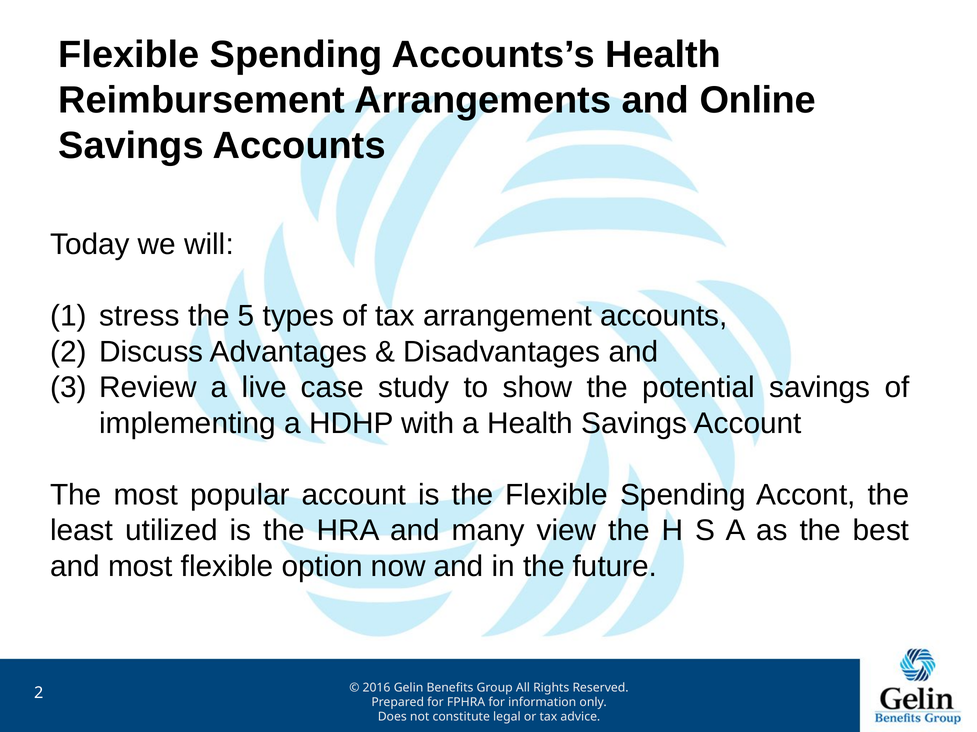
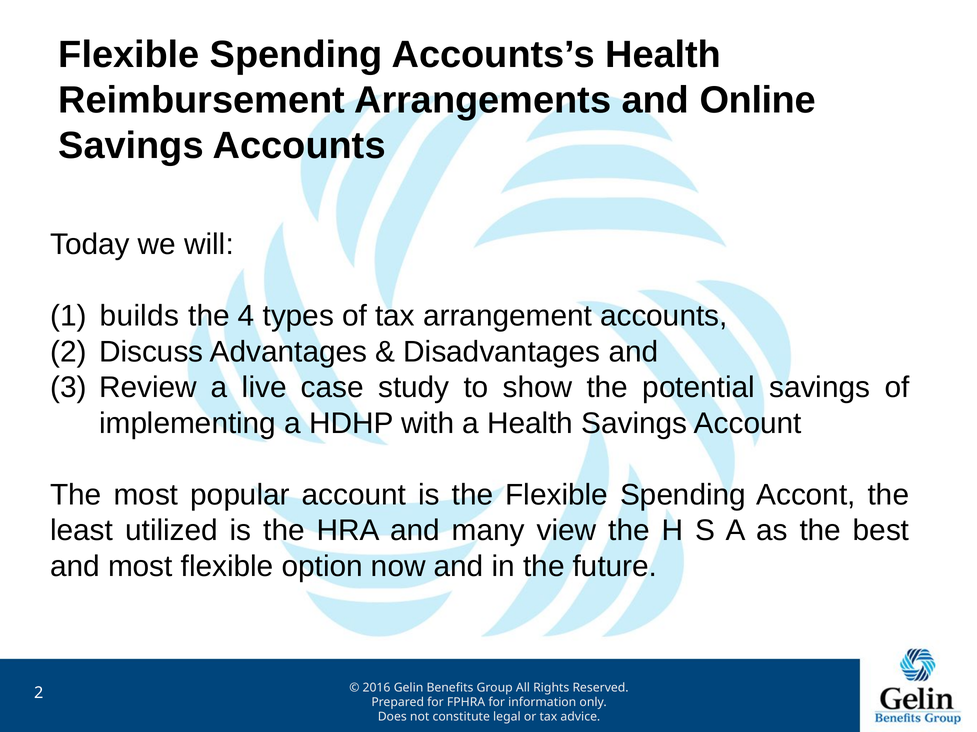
stress: stress -> builds (139, 316)
5: 5 -> 4 (246, 316)
